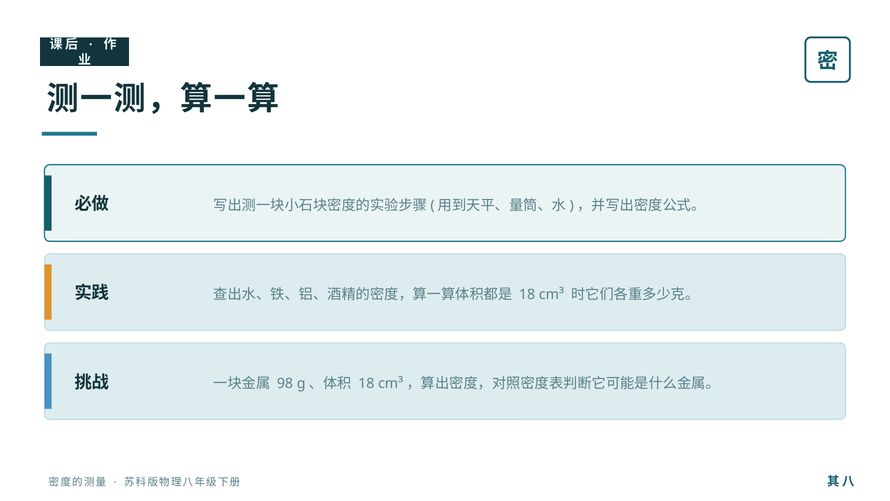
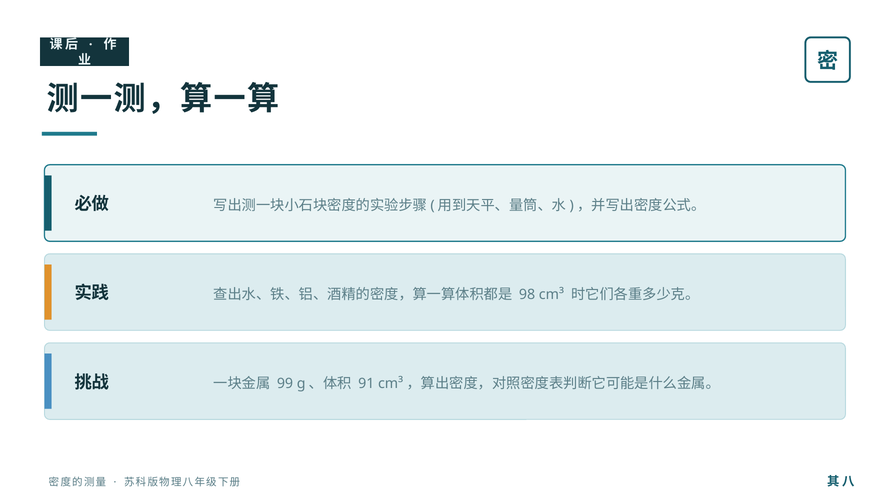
18: 18 -> 98 (527, 294)
98: 98 -> 99 (285, 383)
18: 18 -> 91 (366, 383)
